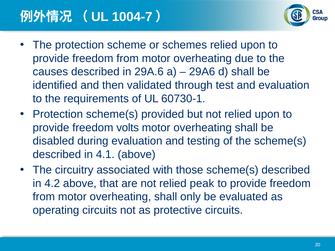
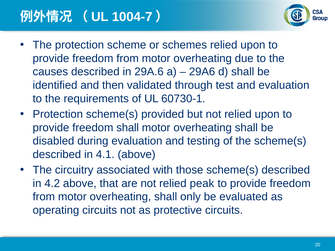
freedom volts: volts -> shall (128, 128)
